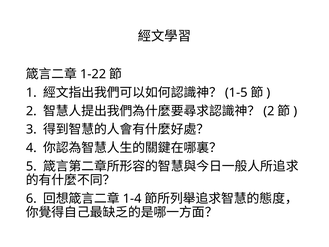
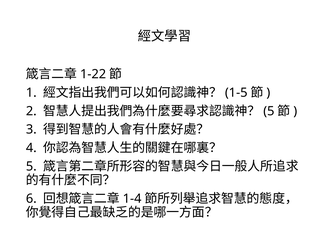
2: 2 -> 5 (269, 111)
